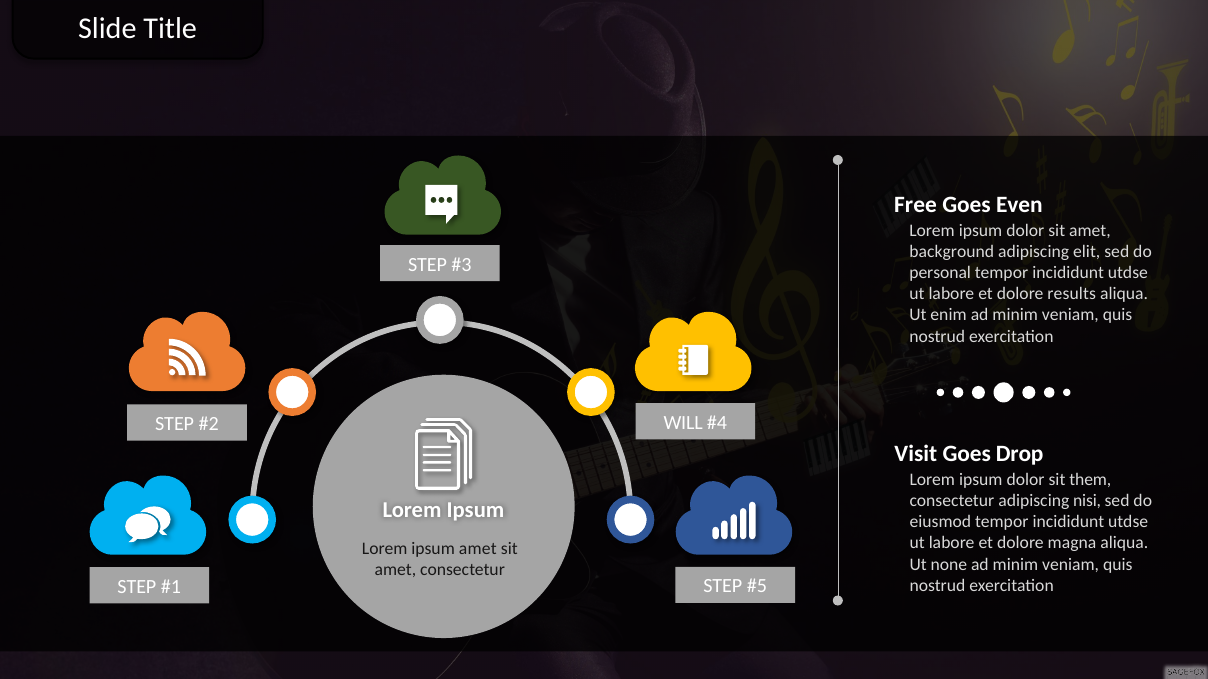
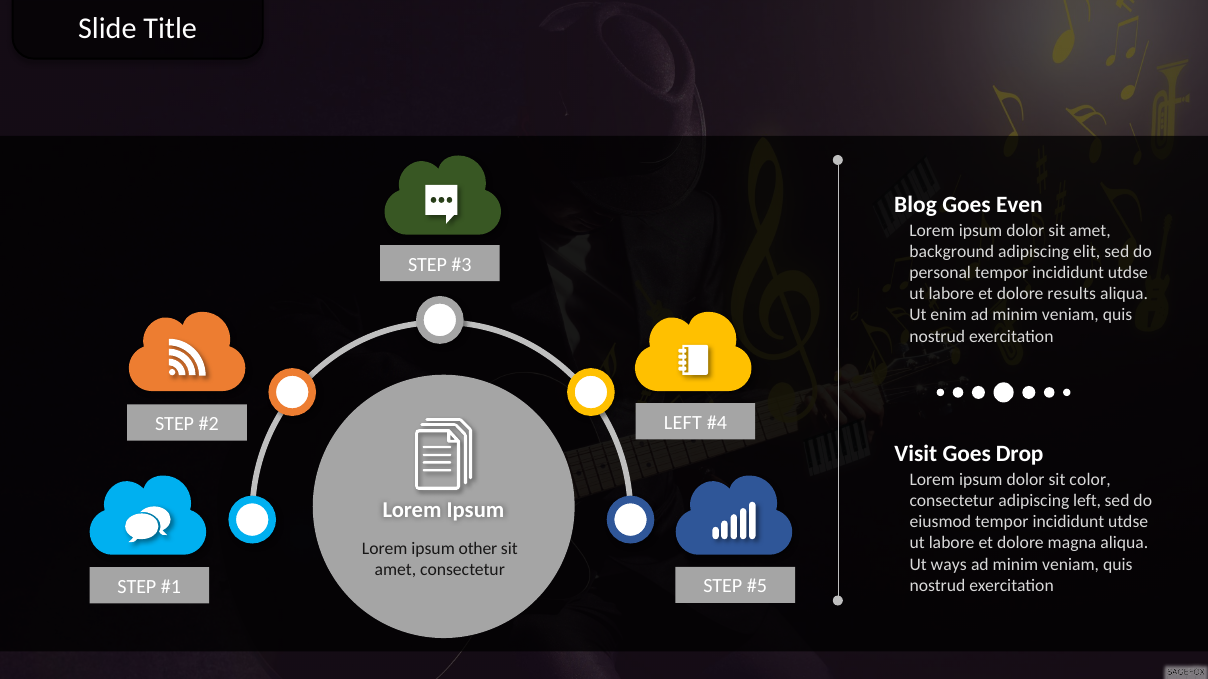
Free: Free -> Blog (916, 205)
WILL: WILL -> LEFT (683, 423)
them: them -> color (1090, 480)
adipiscing nisi: nisi -> left (1087, 501)
ipsum amet: amet -> other (478, 549)
none: none -> ways (949, 565)
